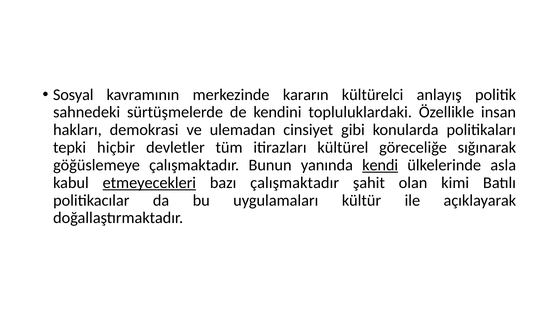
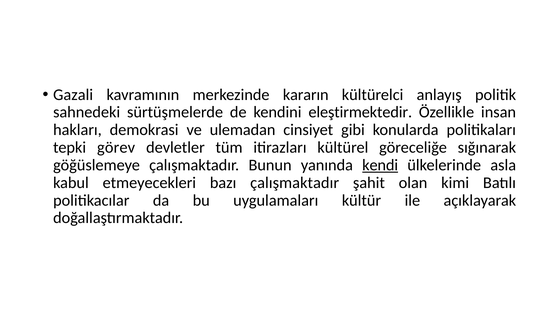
Sosyal: Sosyal -> Gazali (73, 94)
topluluklardaki: topluluklardaki -> eleştirmektedir (360, 112)
hiçbir: hiçbir -> görev (116, 147)
etmeyecekleri underline: present -> none (149, 182)
